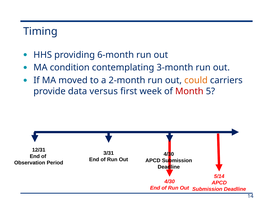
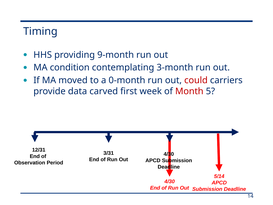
6-month: 6-month -> 9-month (116, 55)
2-month: 2-month -> 0-month (127, 80)
could colour: orange -> red (196, 80)
versus: versus -> carved (104, 91)
